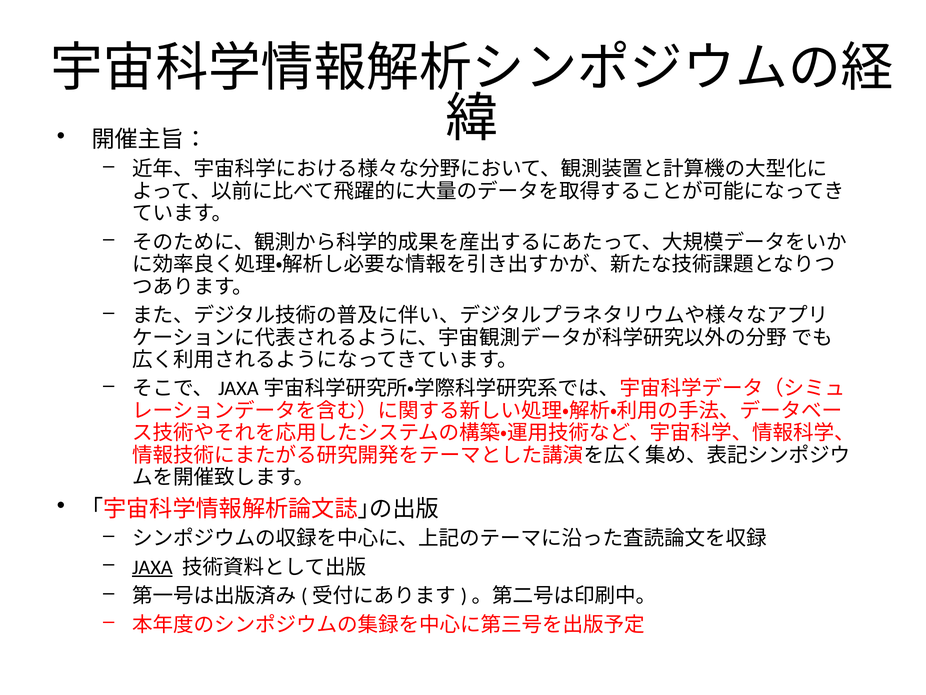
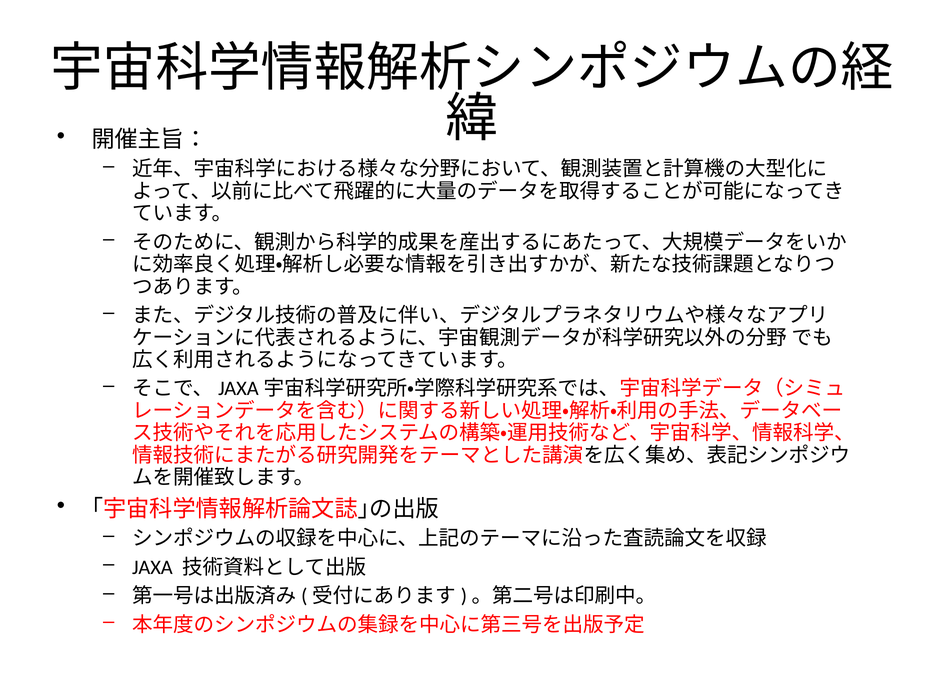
JAXA underline: present -> none (152, 567)
